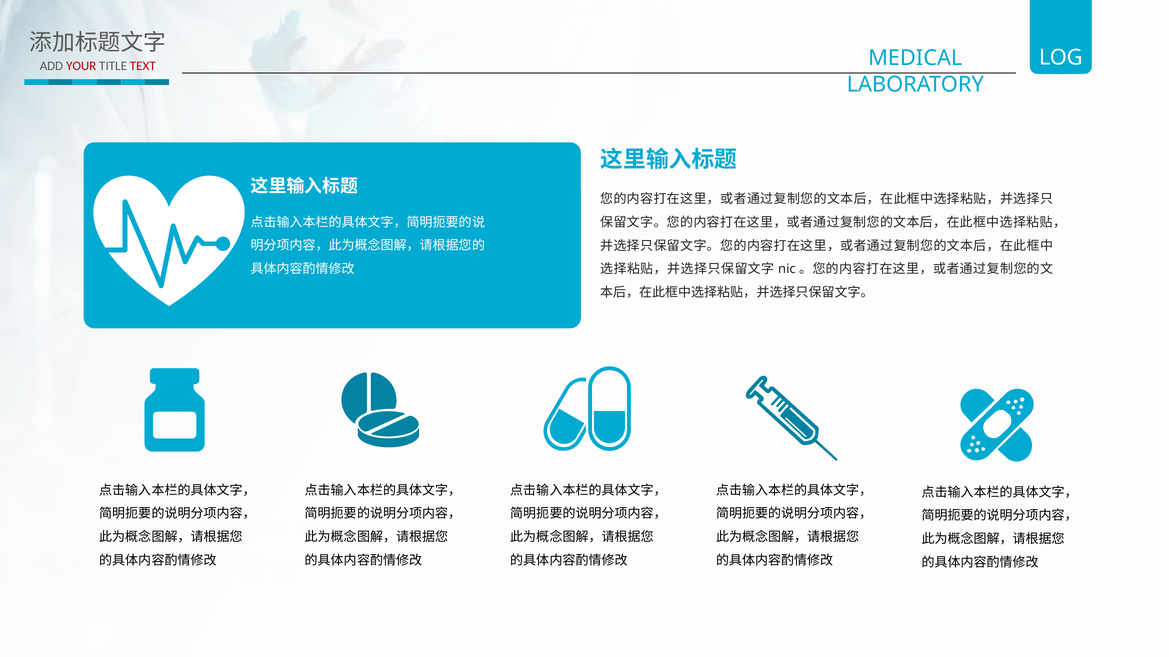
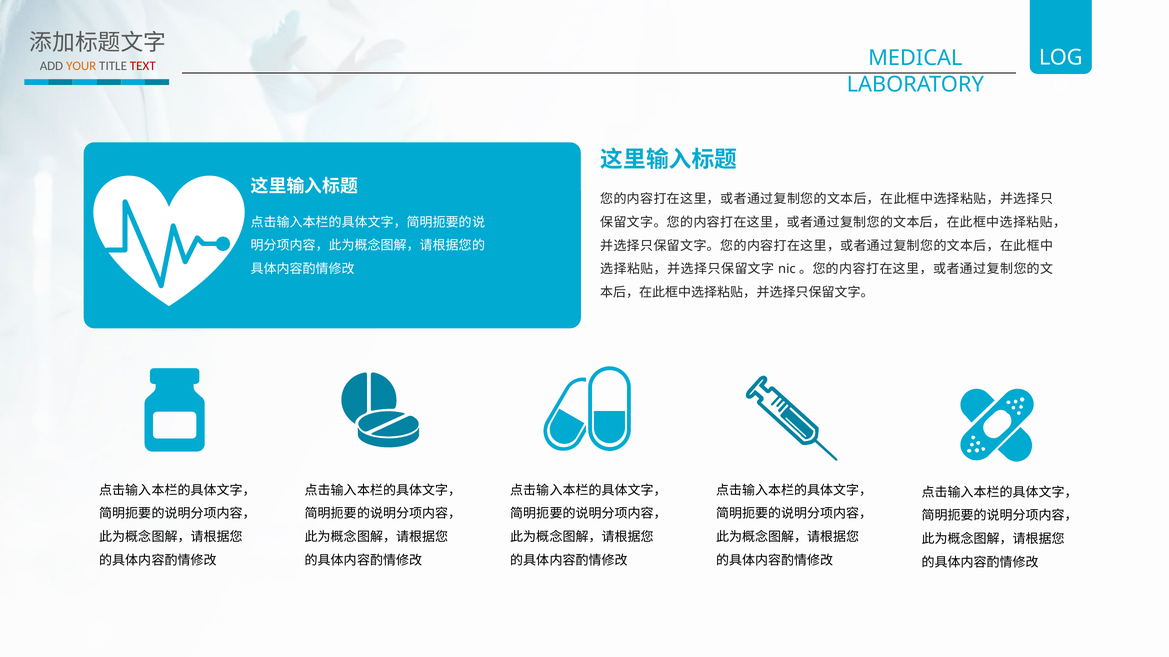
YOUR colour: red -> orange (81, 66)
